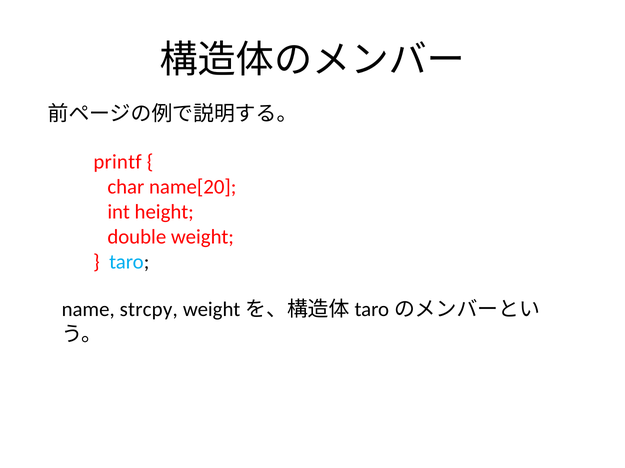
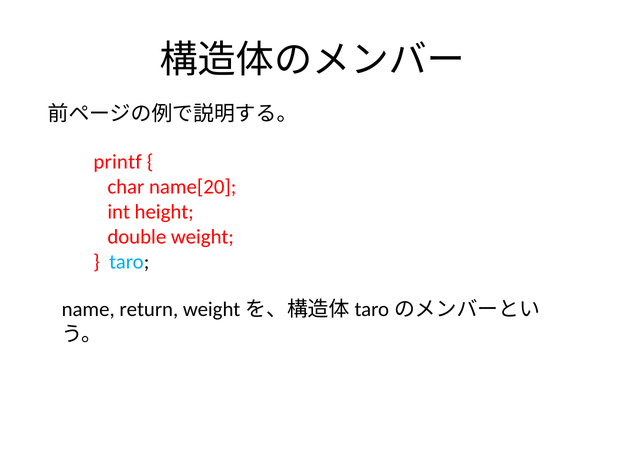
strcpy: strcpy -> return (149, 310)
